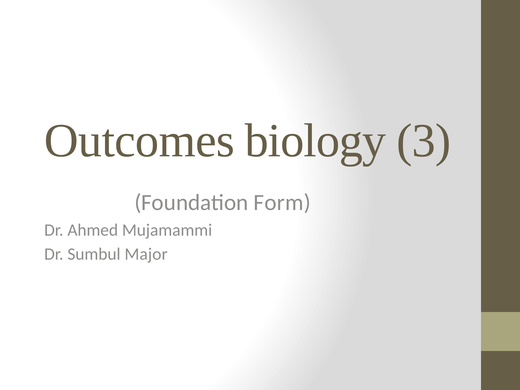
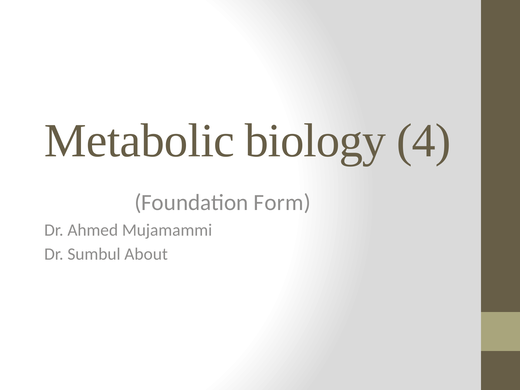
Outcomes: Outcomes -> Metabolic (139, 141)
3: 3 -> 4 (424, 141)
Major: Major -> About (146, 254)
